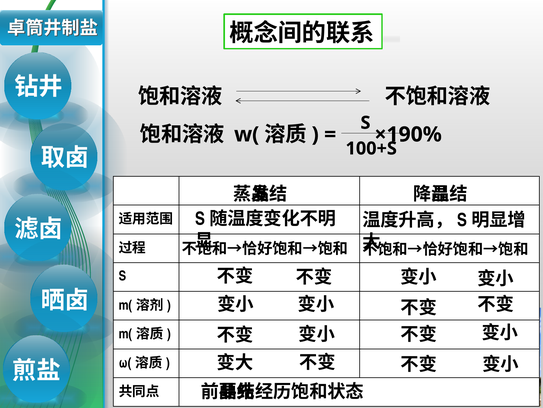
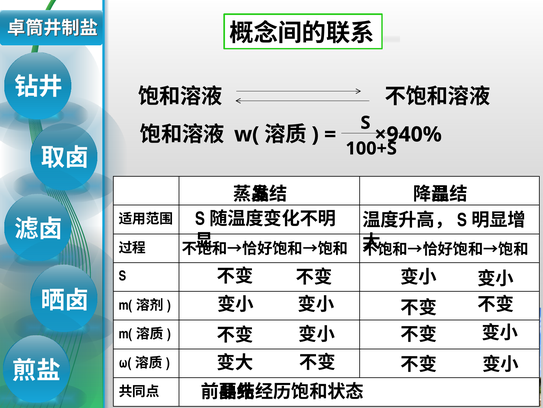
×190%: ×190% -> ×940% (408, 134)
